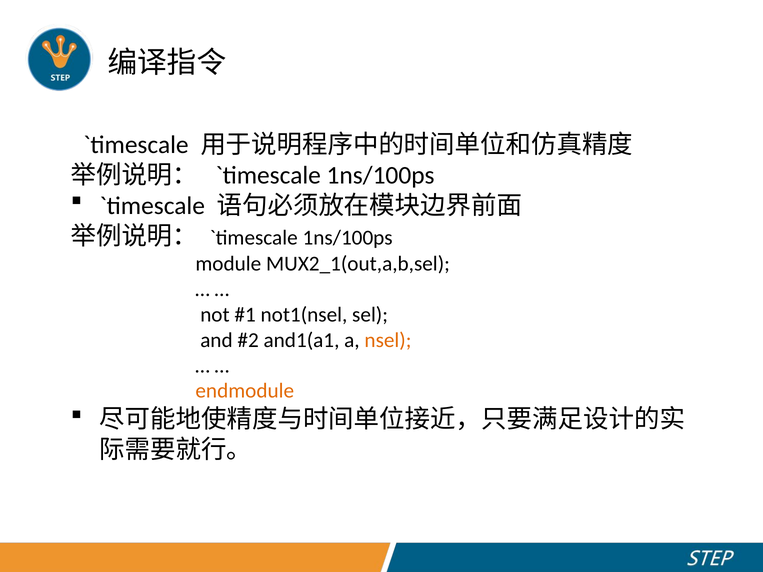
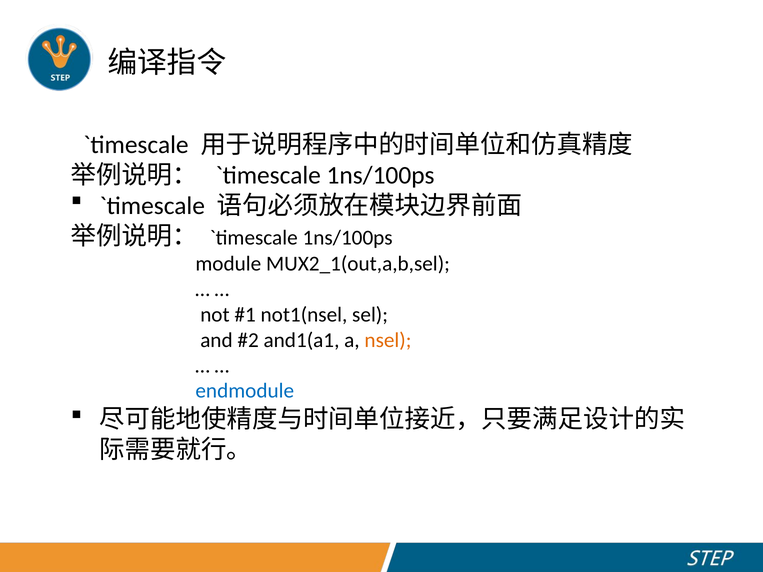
endmodule colour: orange -> blue (245, 391)
